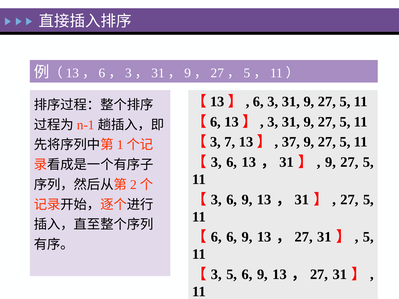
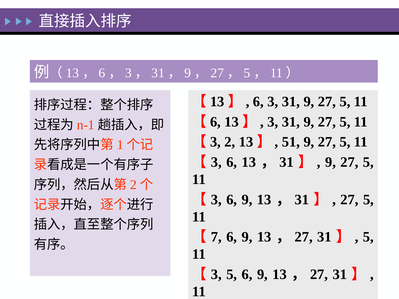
7: 7 -> 2 (230, 142)
37: 37 -> 51 (291, 142)
6: 6 -> 7 (216, 237)
